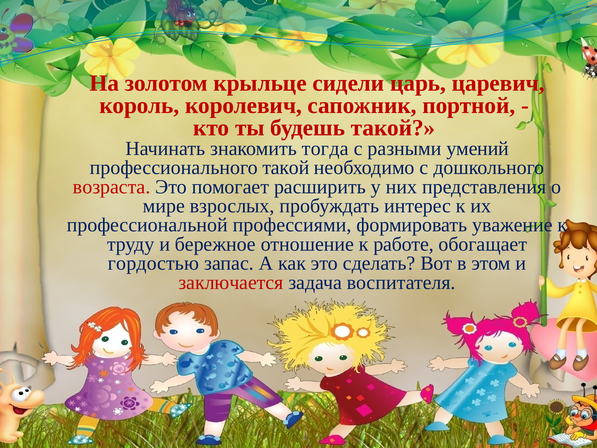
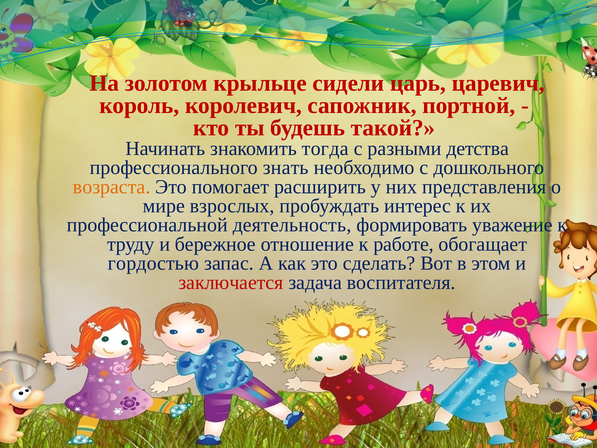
умений: умений -> детства (478, 149)
профессионального такой: такой -> знать (286, 168)
возраста colour: red -> orange (112, 187)
профессиями: профессиями -> деятельность (292, 225)
